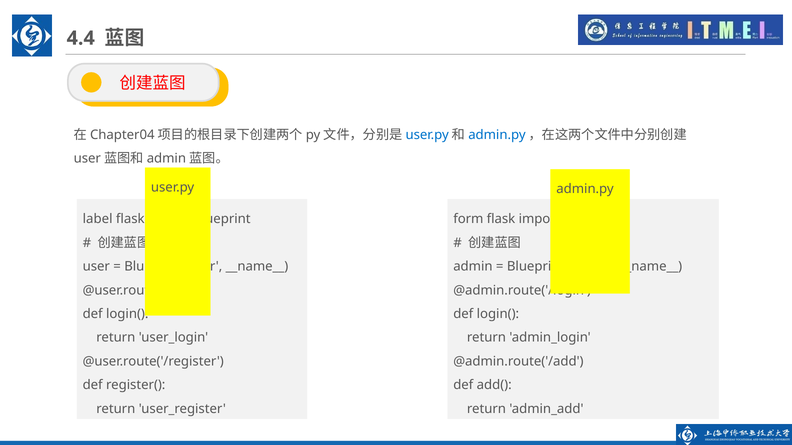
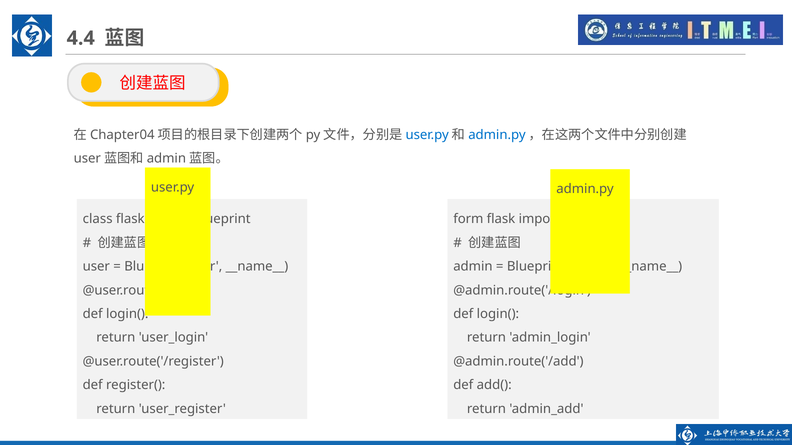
label: label -> class (98, 219)
